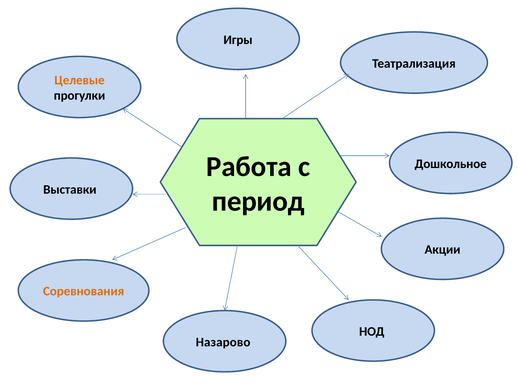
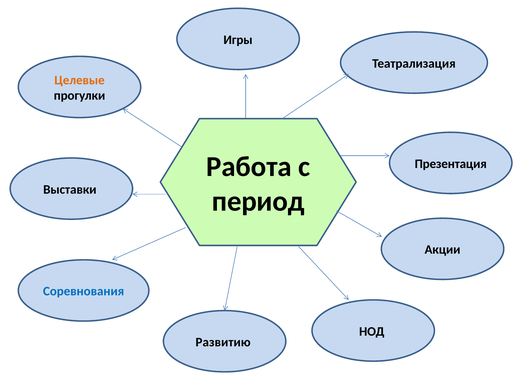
Дошкольное: Дошкольное -> Презентация (451, 164)
Соревнования colour: orange -> blue (84, 291)
Назарово: Назарово -> Развитию (223, 342)
